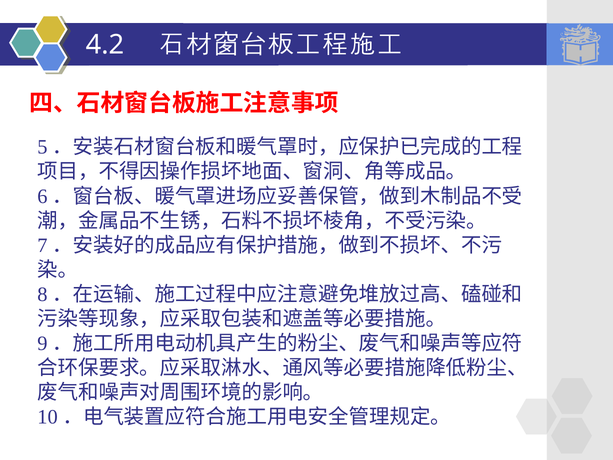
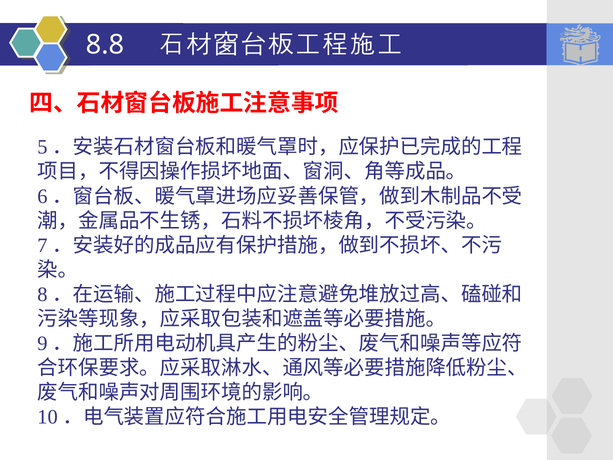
4.2: 4.2 -> 8.8 (105, 45)
